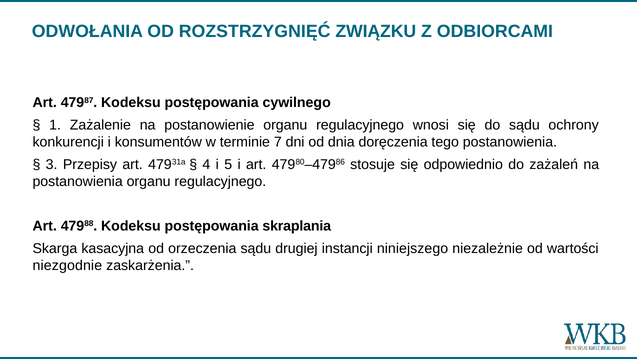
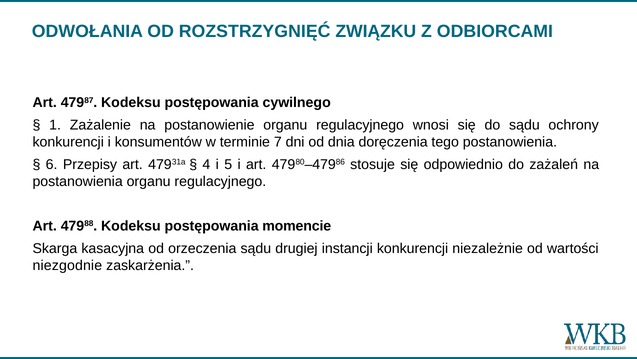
3: 3 -> 6 (52, 164)
skraplania: skraplania -> momencie (297, 226)
instancji niniejszego: niniejszego -> konkurencji (413, 248)
